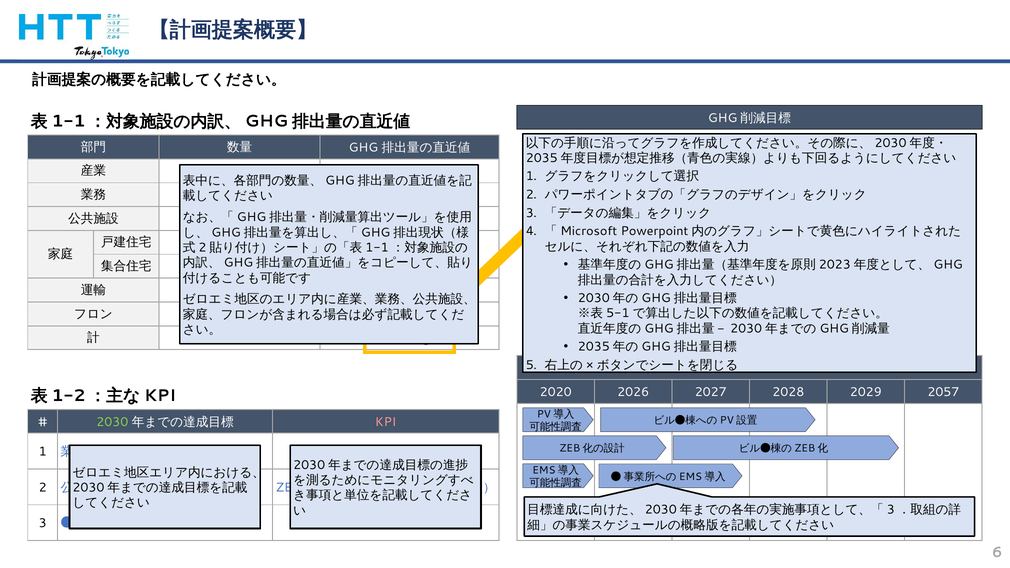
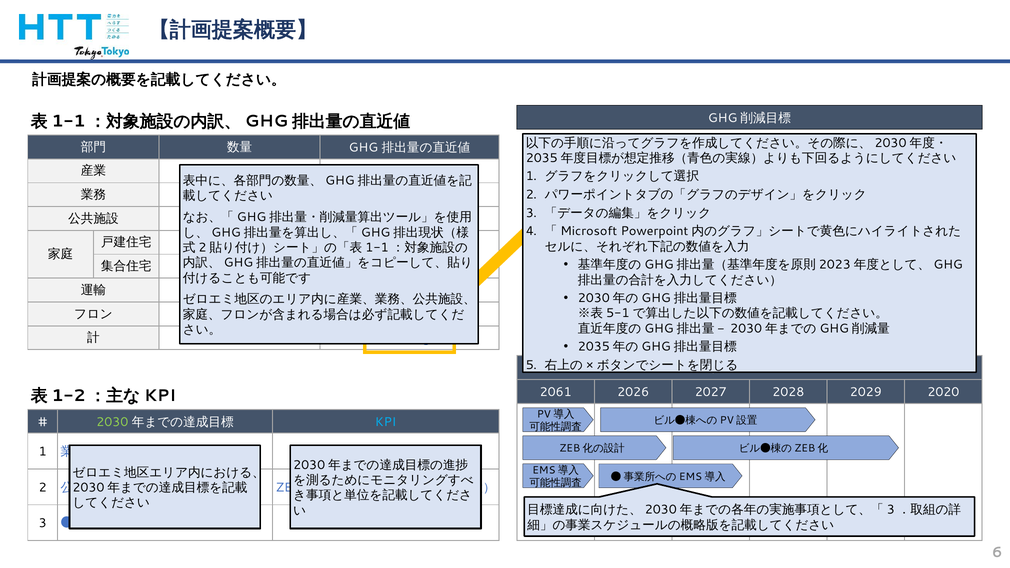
2020: 2020 -> 2061 (556, 392)
2057: 2057 -> 2020 (943, 392)
KPI colour: pink -> light blue (386, 422)
